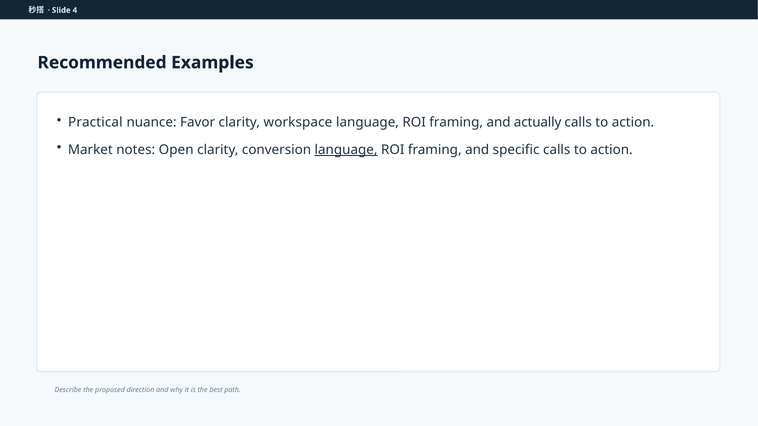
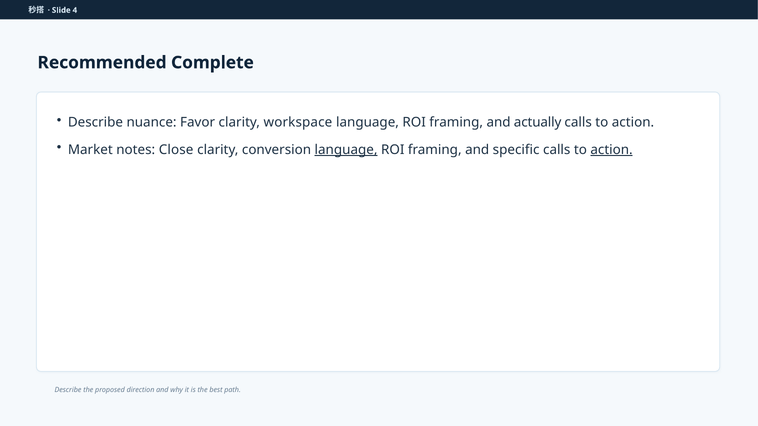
Examples: Examples -> Complete (212, 63)
Practical: Practical -> Describe (95, 123)
Open: Open -> Close (176, 150)
action underline: none -> present (612, 150)
